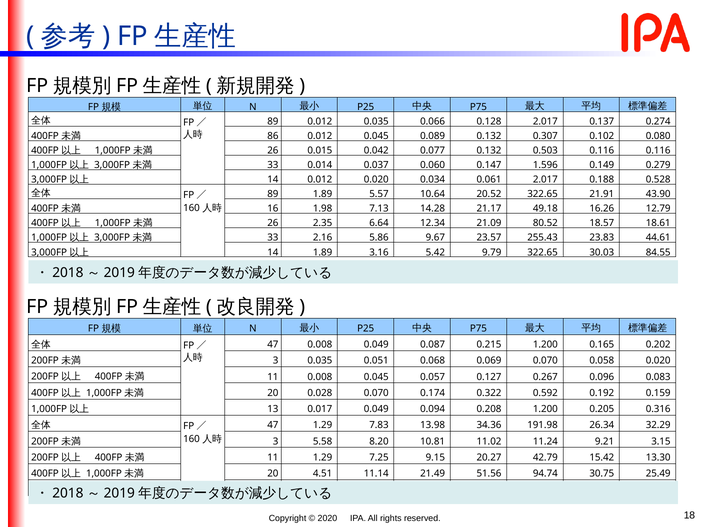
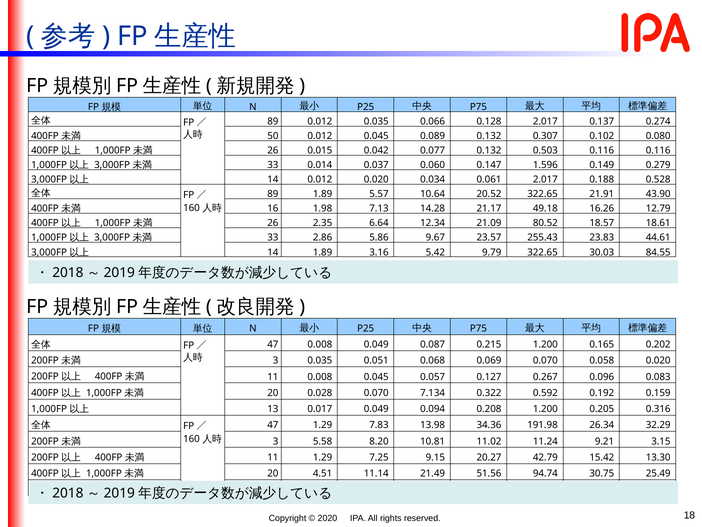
86: 86 -> 50 (273, 136)
2.16: 2.16 -> 2.86 (323, 238)
0.174: 0.174 -> 7.134 (433, 393)
